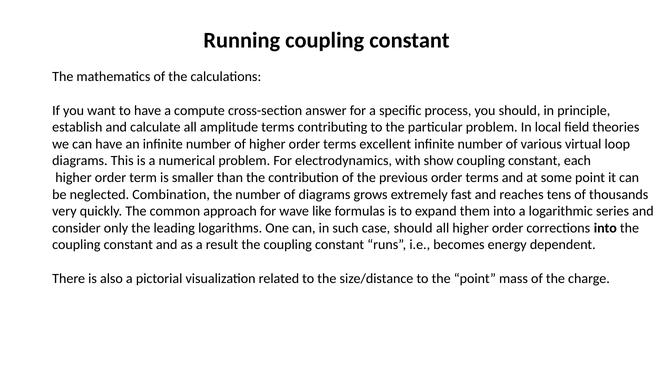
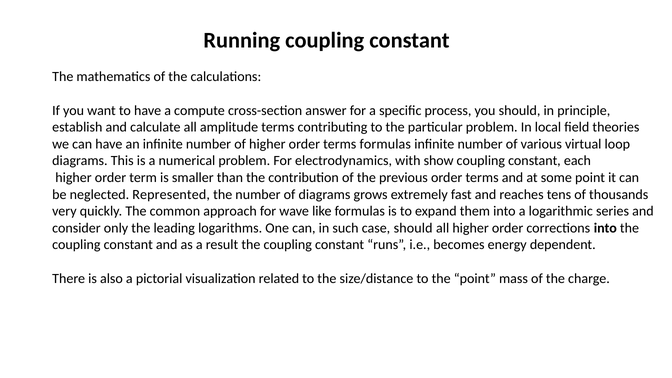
terms excellent: excellent -> formulas (385, 144)
Combination: Combination -> Represented (171, 194)
